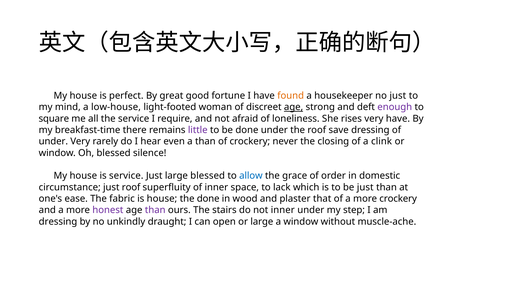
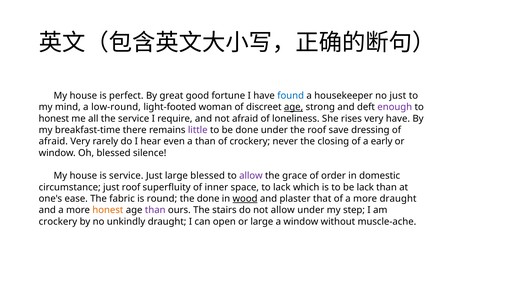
found colour: orange -> blue (291, 96)
low-house: low-house -> low-round (116, 107)
square: square -> honest (54, 119)
under: under -> afraid (53, 142)
clink: clink -> early (382, 142)
allow colour: blue -> purple (251, 176)
be just: just -> lack (365, 187)
is house: house -> round (162, 199)
wood underline: none -> present (245, 199)
more crockery: crockery -> draught (398, 199)
honest colour: purple -> orange (108, 210)
not inner: inner -> allow (283, 210)
dressing: dressing -> crockery (58, 222)
